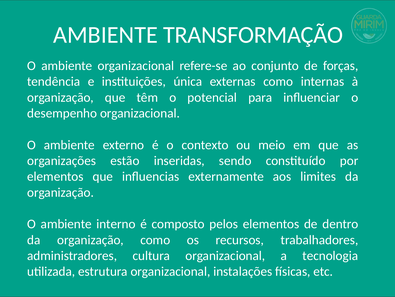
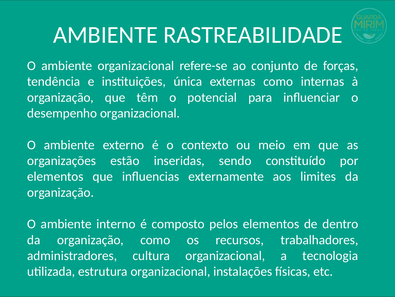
TRANSFORMAÇÃO: TRANSFORMAÇÃO -> RASTREABILIDADE (253, 35)
